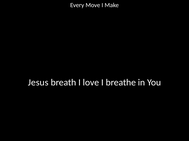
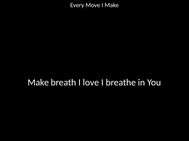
Jesus: Jesus -> Make (38, 83)
